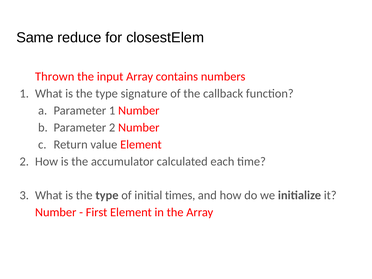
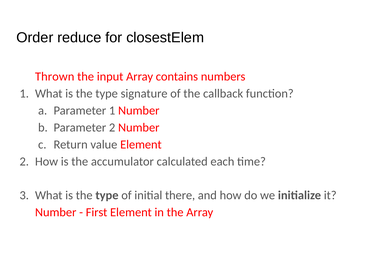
Same: Same -> Order (35, 38)
times: times -> there (180, 195)
